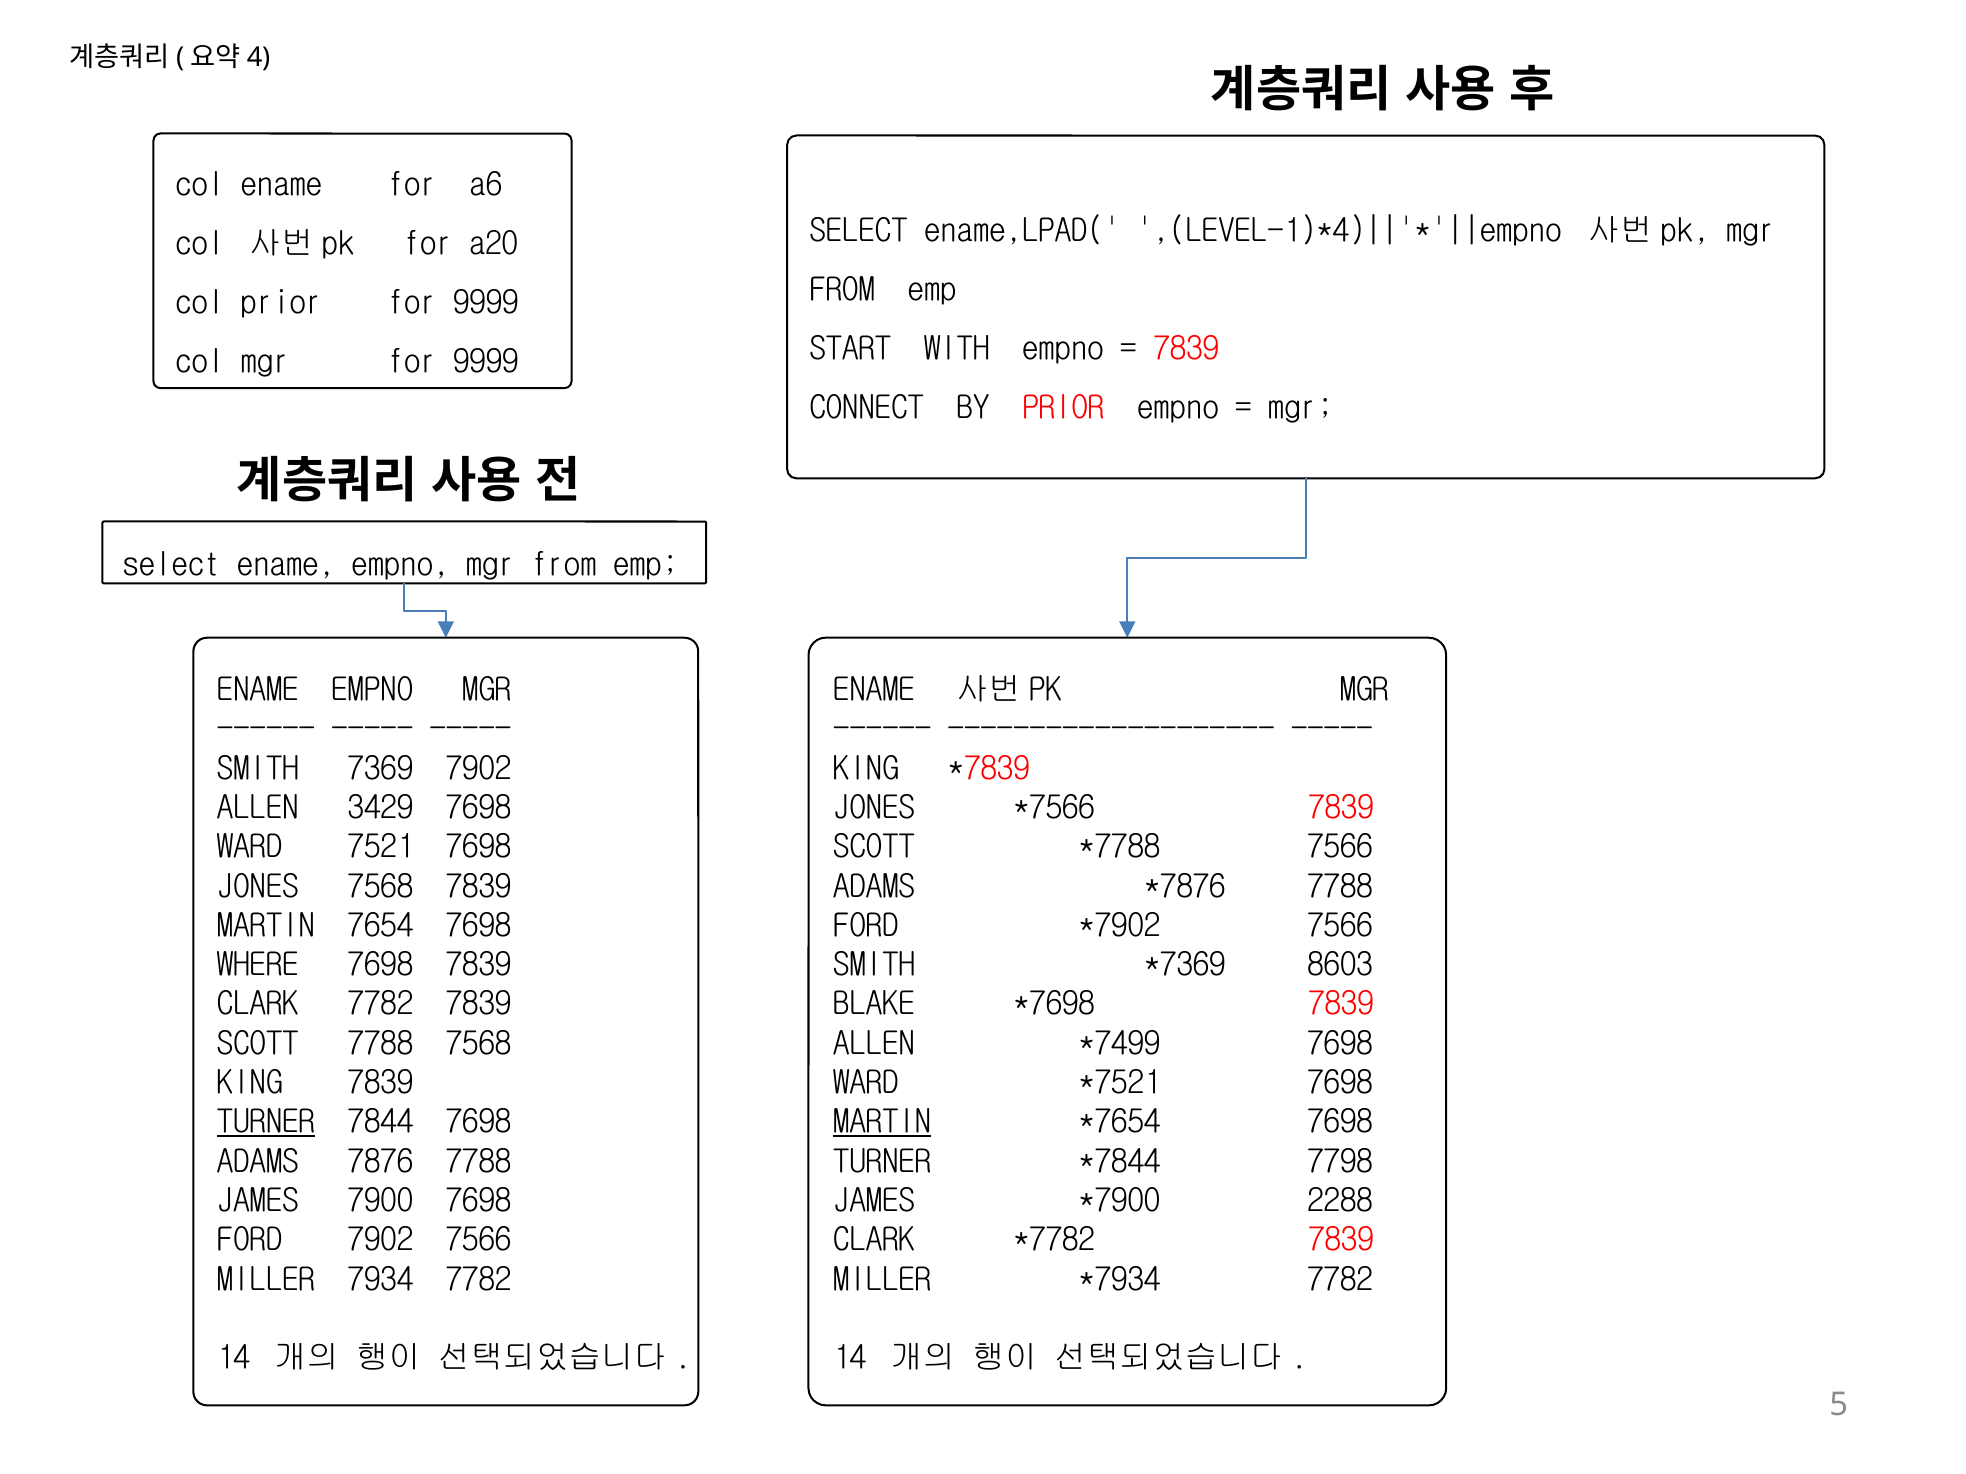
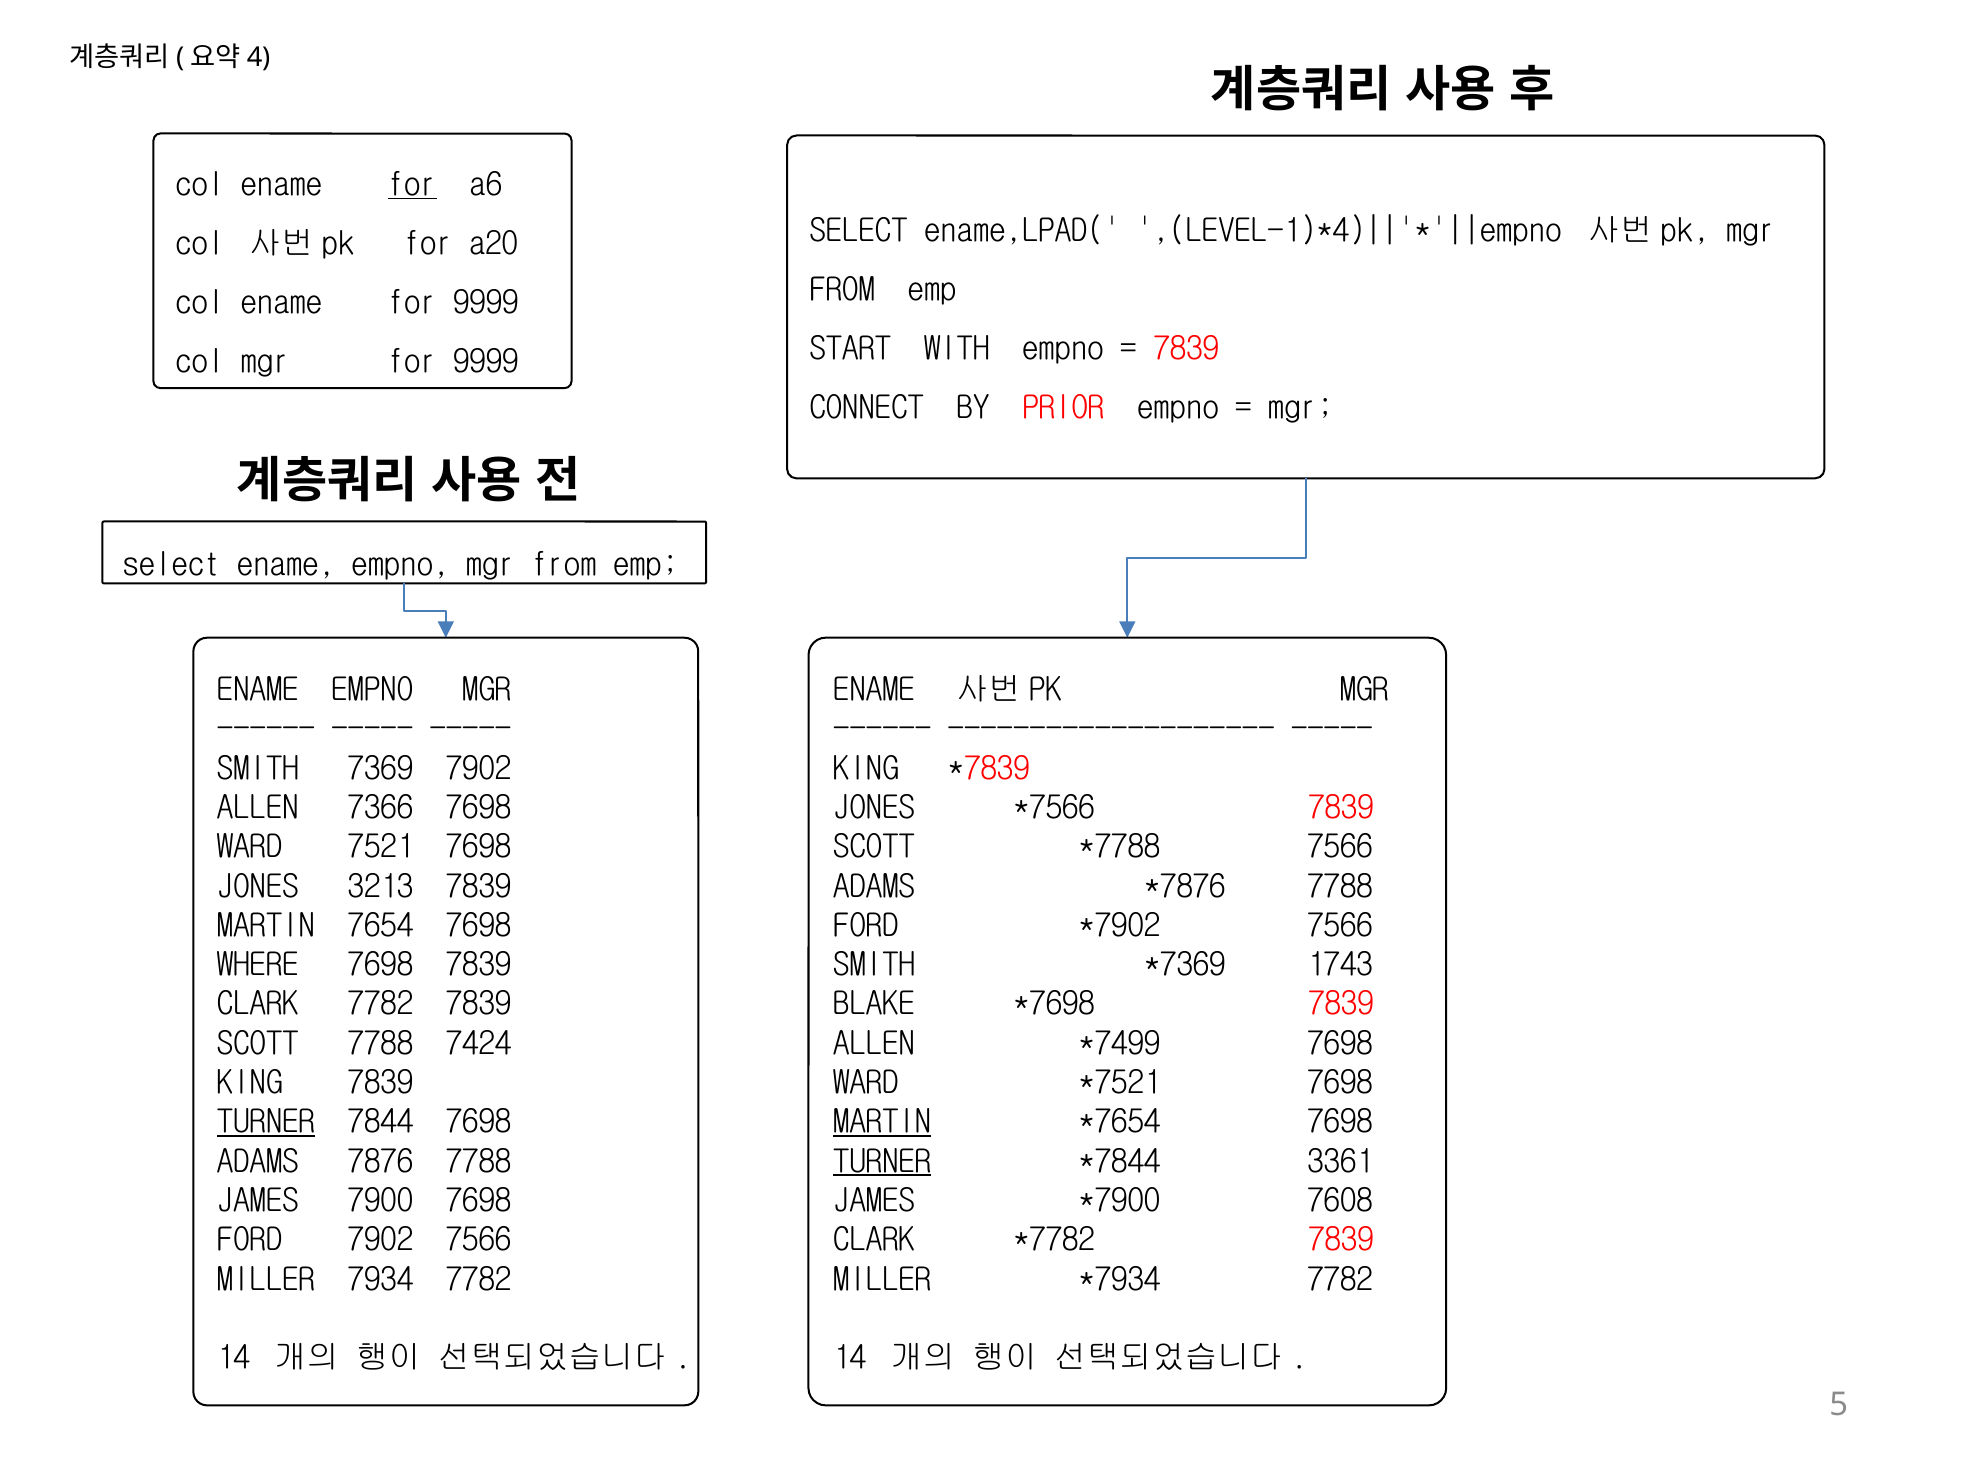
for underline: none -> present (412, 184)
prior: prior -> ename (281, 302)
3429: 3429 -> 7366 (380, 808)
JONES 7568: 7568 -> 3213 (380, 887)
8603: 8603 -> 1743 (1340, 965)
7788 7568: 7568 -> 7424 (479, 1044)
TURNER underline: none -> present (882, 1162)
7798: 7798 -> 3361 (1340, 1162)
2288: 2288 -> 7608 (1340, 1201)
